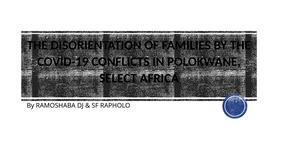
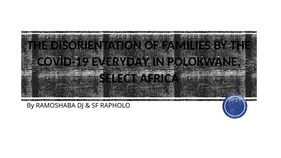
CONFLICTS: CONFLICTS -> EVERYDAY (120, 62)
